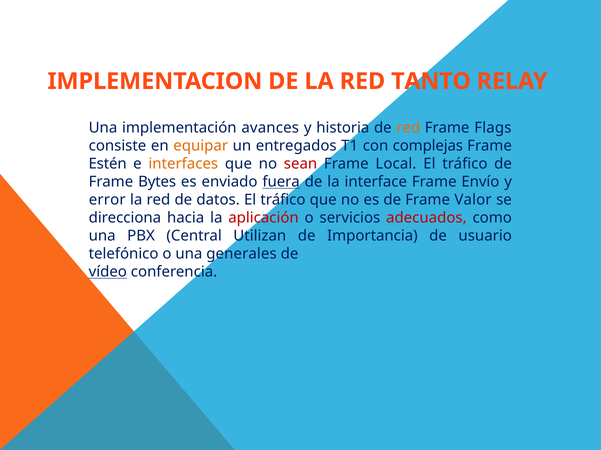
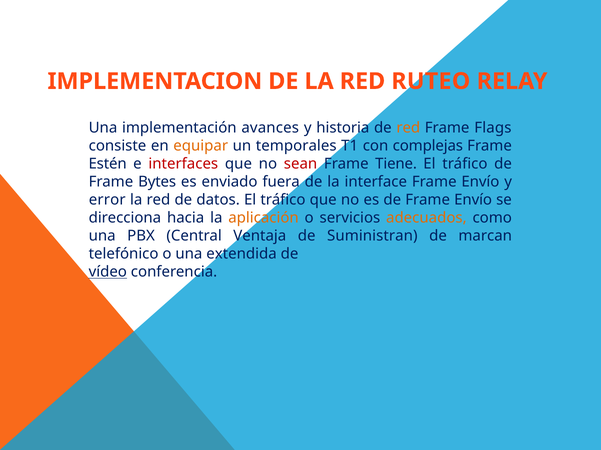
TANTO: TANTO -> RUTEO (431, 81)
entregados: entregados -> temporales (296, 146)
interfaces colour: orange -> red (183, 164)
Local: Local -> Tiene (396, 164)
fuera underline: present -> none (281, 182)
de Frame Valor: Valor -> Envío (473, 200)
aplicación colour: red -> orange (264, 218)
adecuados colour: red -> orange (426, 218)
Utilizan: Utilizan -> Ventaja (260, 236)
Importancia: Importancia -> Suministran (372, 236)
usuario: usuario -> marcan (485, 236)
generales: generales -> extendida (242, 254)
